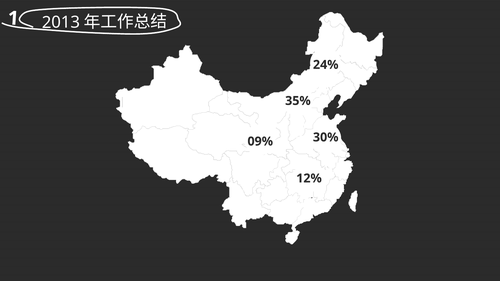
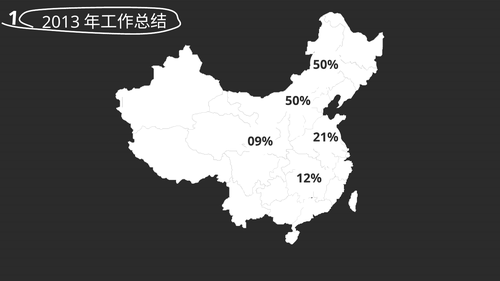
24%: 24% -> 50% (326, 65)
35%: 35% -> 50% (298, 101)
30%: 30% -> 21% (326, 137)
